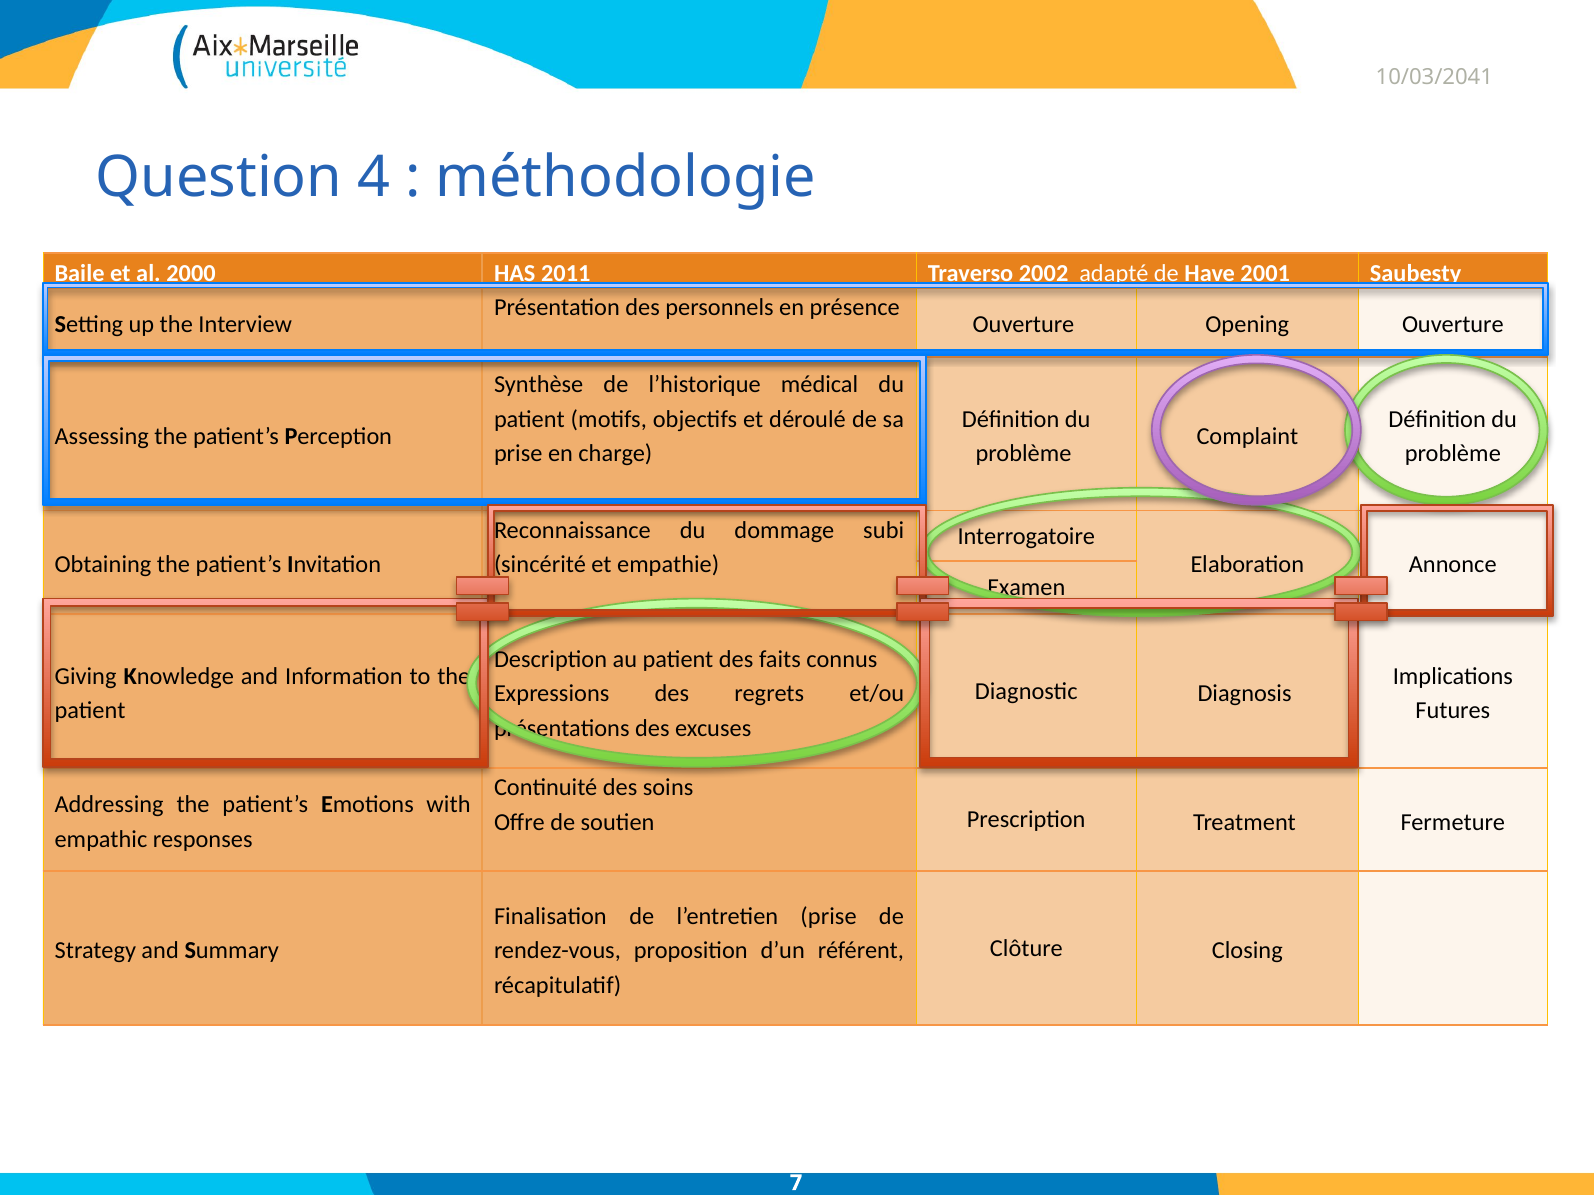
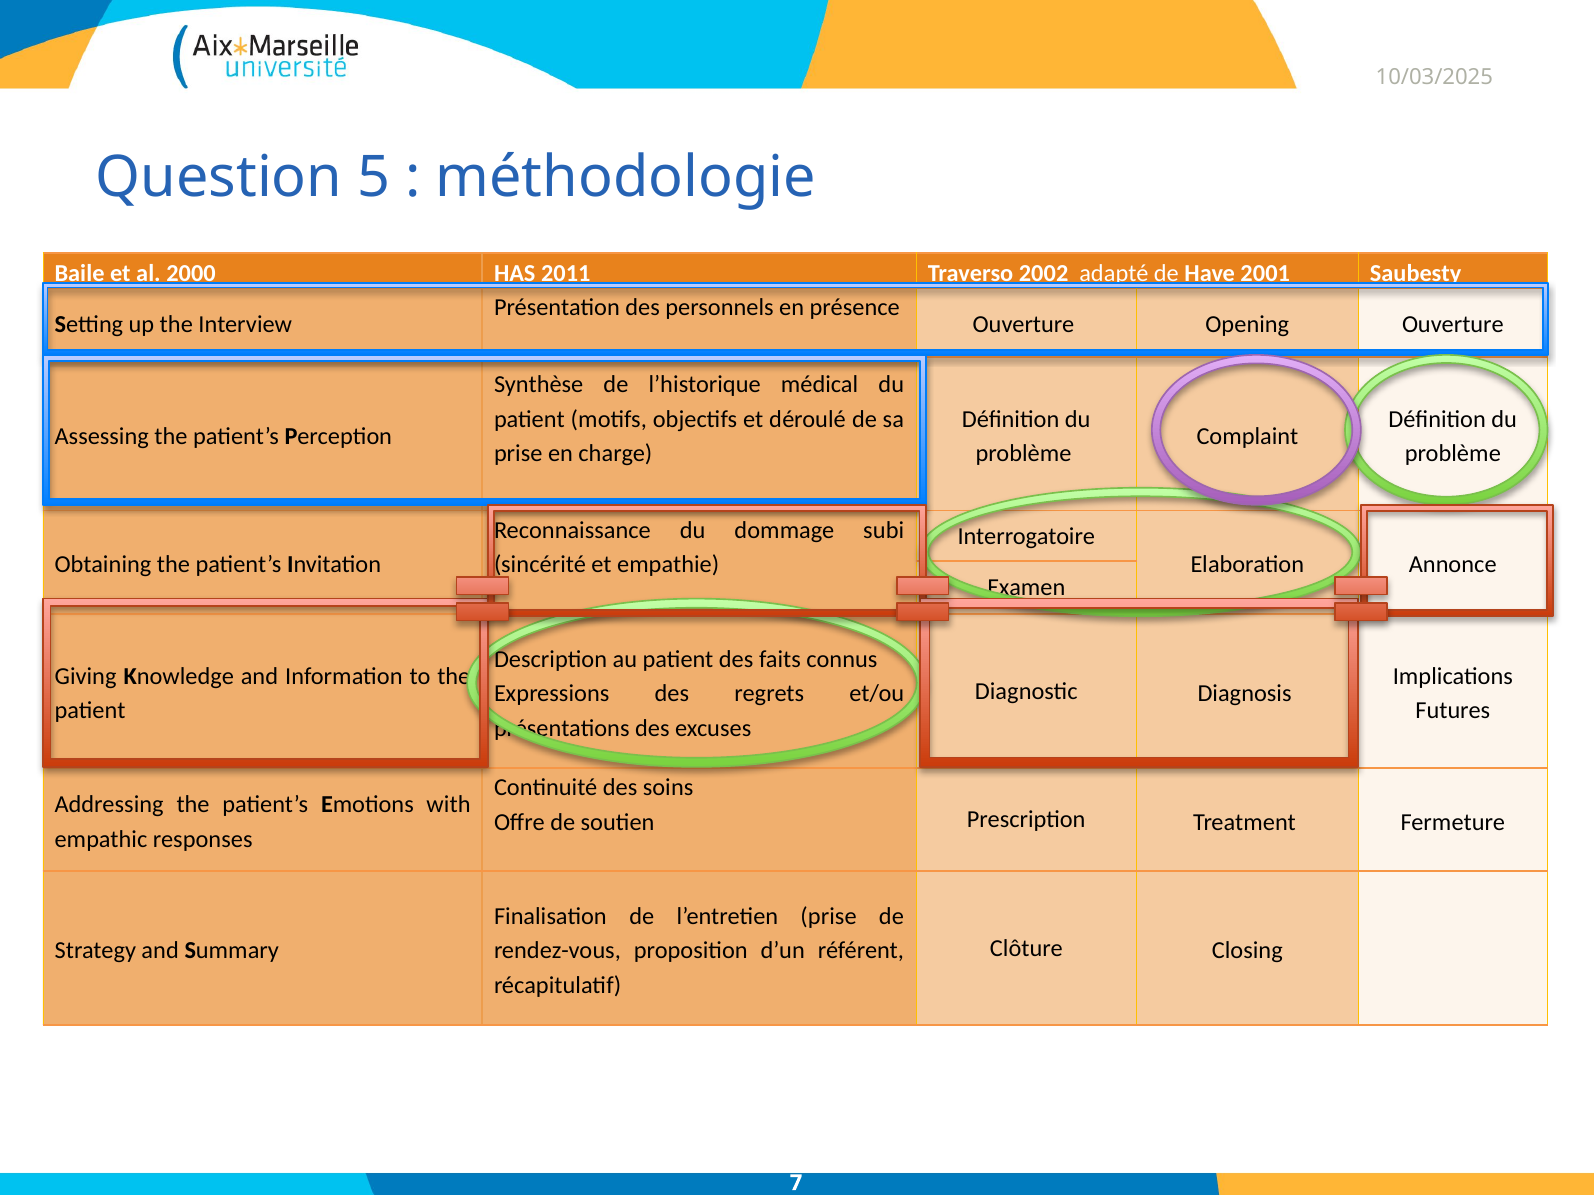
10/03/2041: 10/03/2041 -> 10/03/2025 (1434, 77)
4: 4 -> 5 (374, 177)
